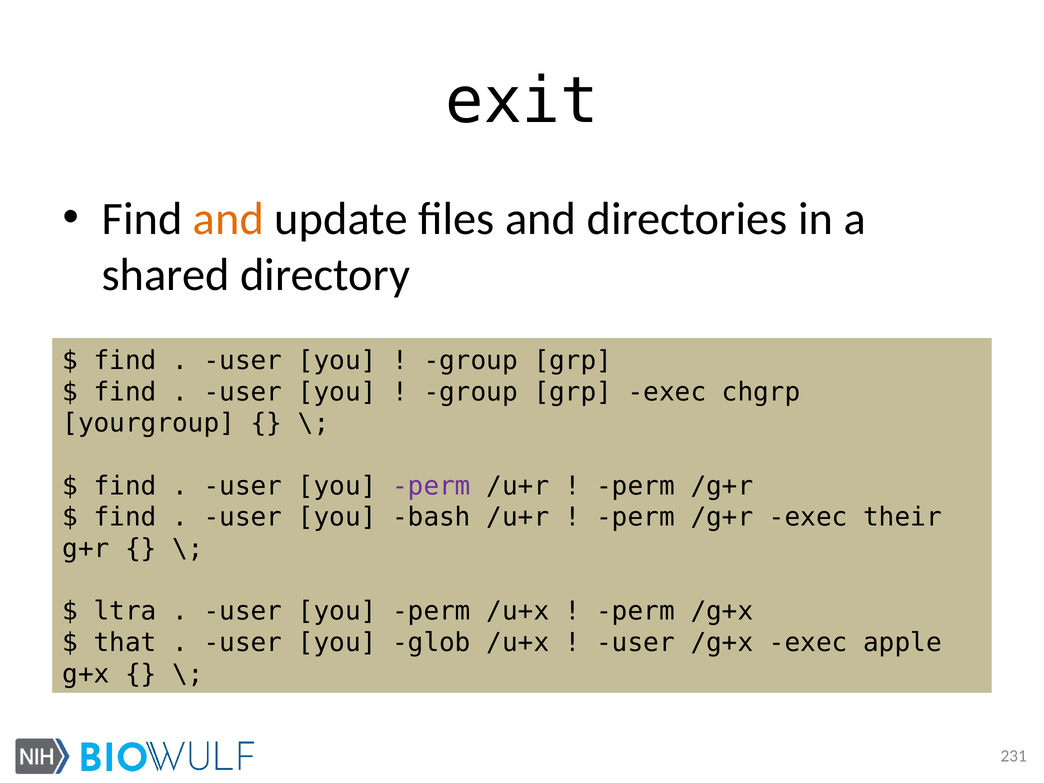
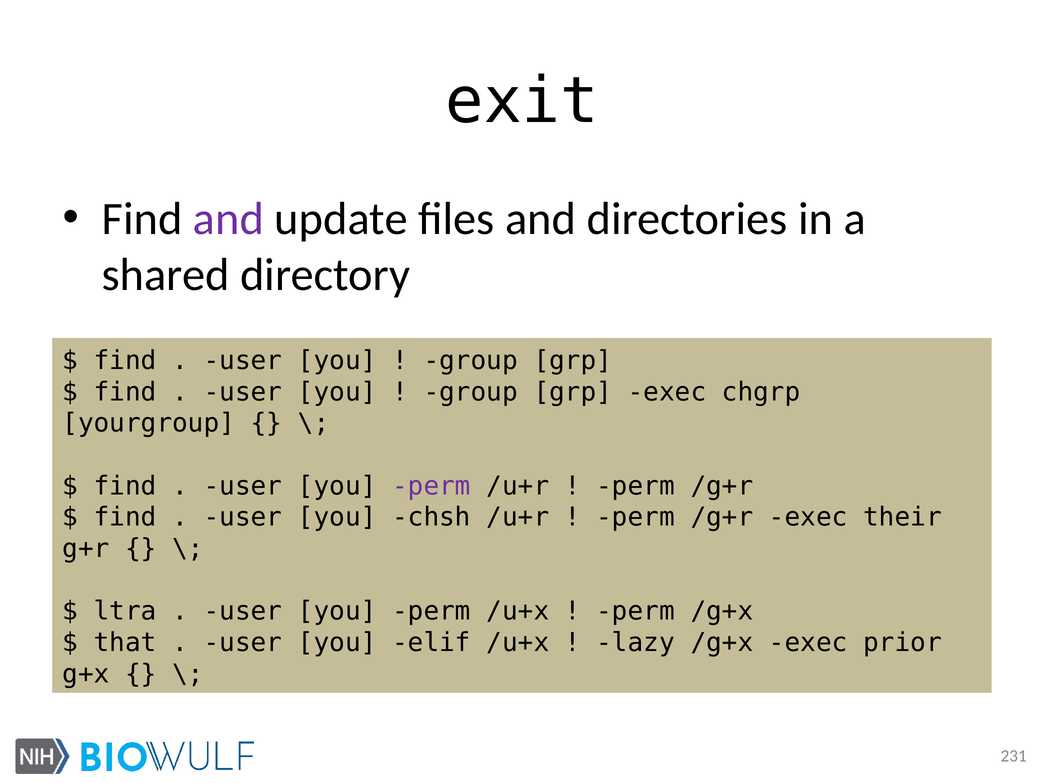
and colour: orange -> purple (228, 219)
bash: bash -> chsh (431, 517)
glob: glob -> elif (431, 643)
user: user -> lazy (636, 643)
apple: apple -> prior (903, 643)
